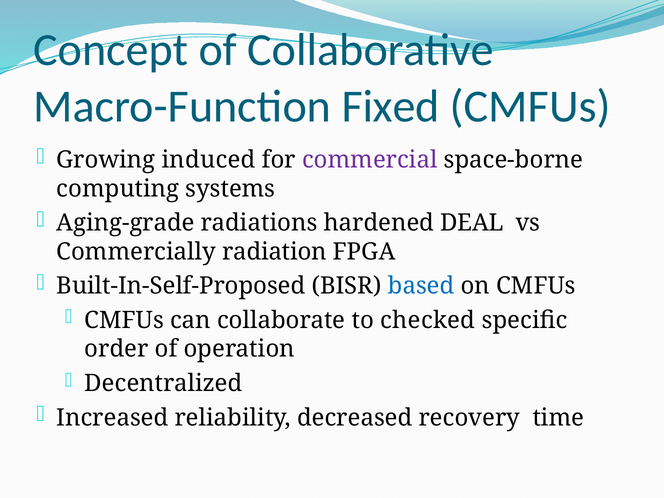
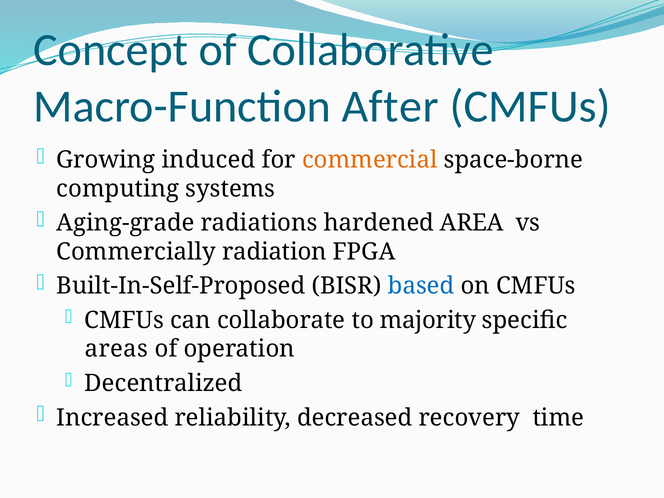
Fixed: Fixed -> After (390, 106)
commercial colour: purple -> orange (370, 160)
DEAL: DEAL -> AREA (472, 223)
checked: checked -> majority (428, 320)
order: order -> areas (116, 349)
